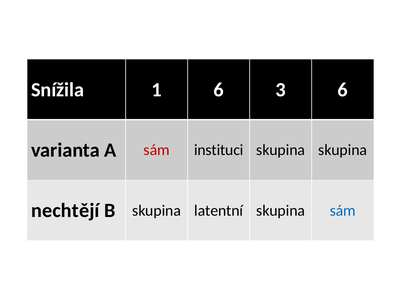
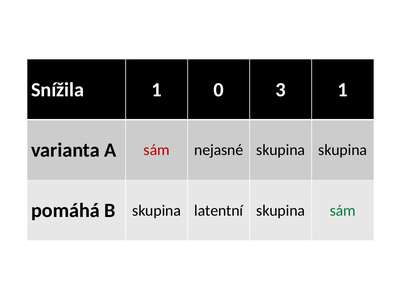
1 6: 6 -> 0 (219, 90)
3 6: 6 -> 1 (343, 90)
instituci: instituci -> nejasné (219, 150)
nechtějí: nechtějí -> pomáhá (65, 211)
sám colour: blue -> green (343, 210)
